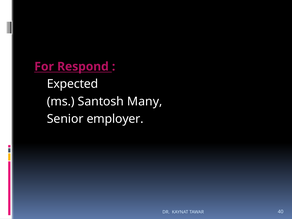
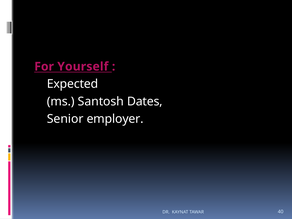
Respond: Respond -> Yourself (83, 67)
Many: Many -> Dates (145, 101)
